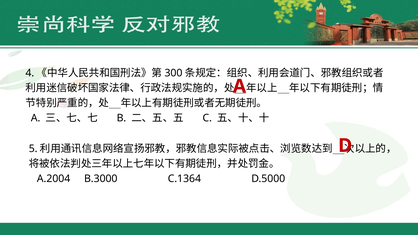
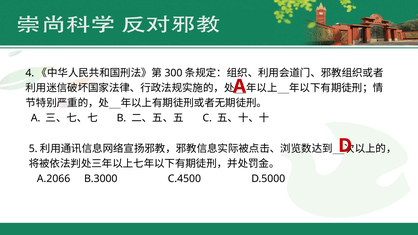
A.2004: A.2004 -> A.2066 (54, 179)
C.1364: C.1364 -> C.4500 (184, 179)
